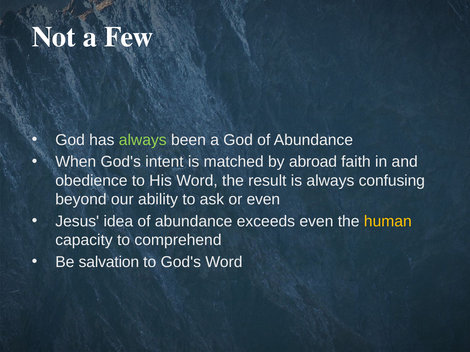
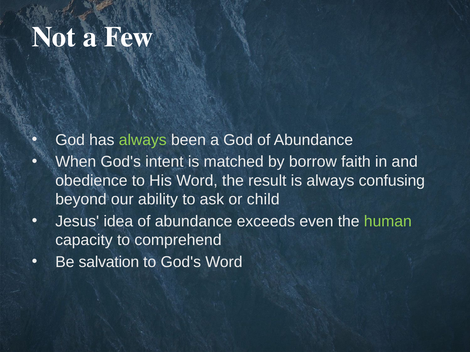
abroad: abroad -> borrow (313, 162)
or even: even -> child (263, 200)
human colour: yellow -> light green (388, 222)
